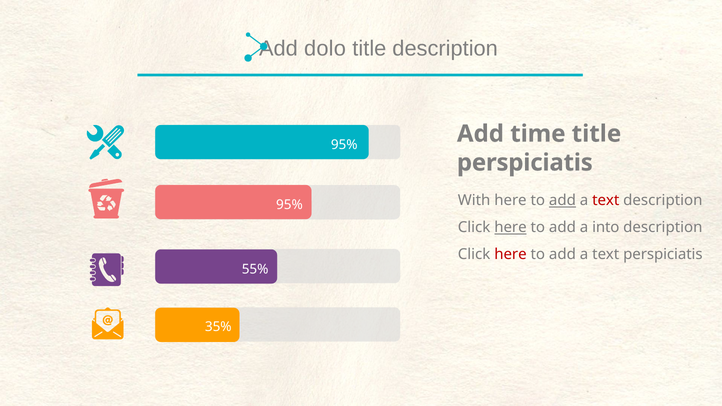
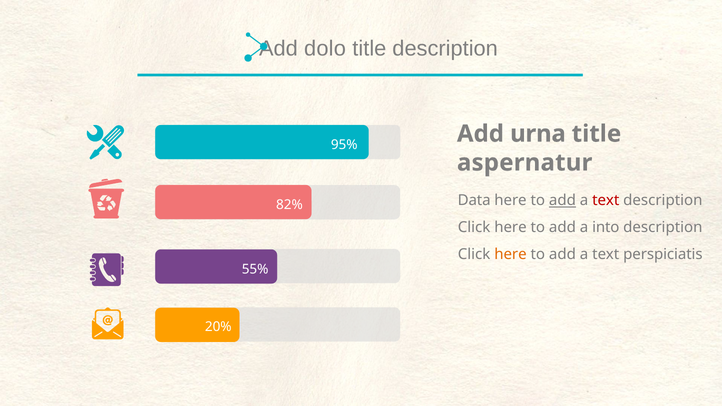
time: time -> urna (538, 134)
perspiciatis: perspiciatis -> aspernatur (525, 163)
With: With -> Data (474, 200)
95%: 95% -> 82% (289, 205)
here underline: present -> none (510, 228)
here colour: red -> orange (510, 255)
35%: 35% -> 20% (218, 327)
